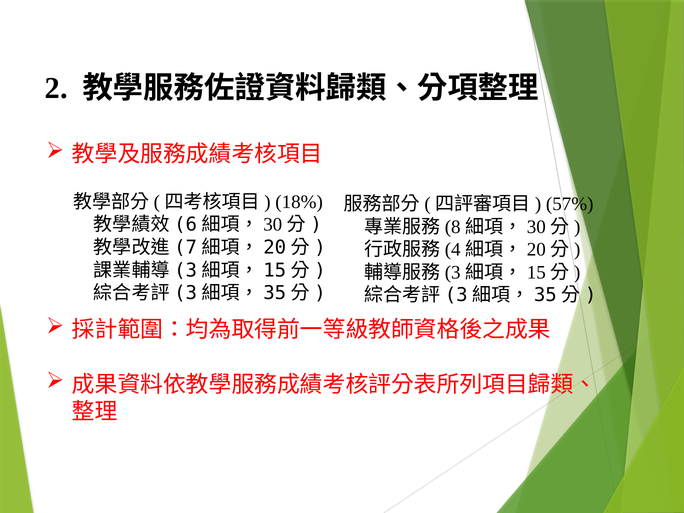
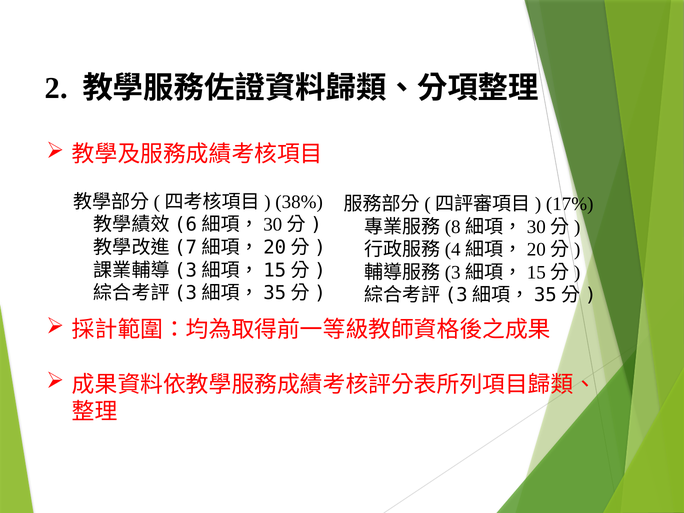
18%: 18% -> 38% (299, 202)
57%: 57% -> 17% (570, 204)
